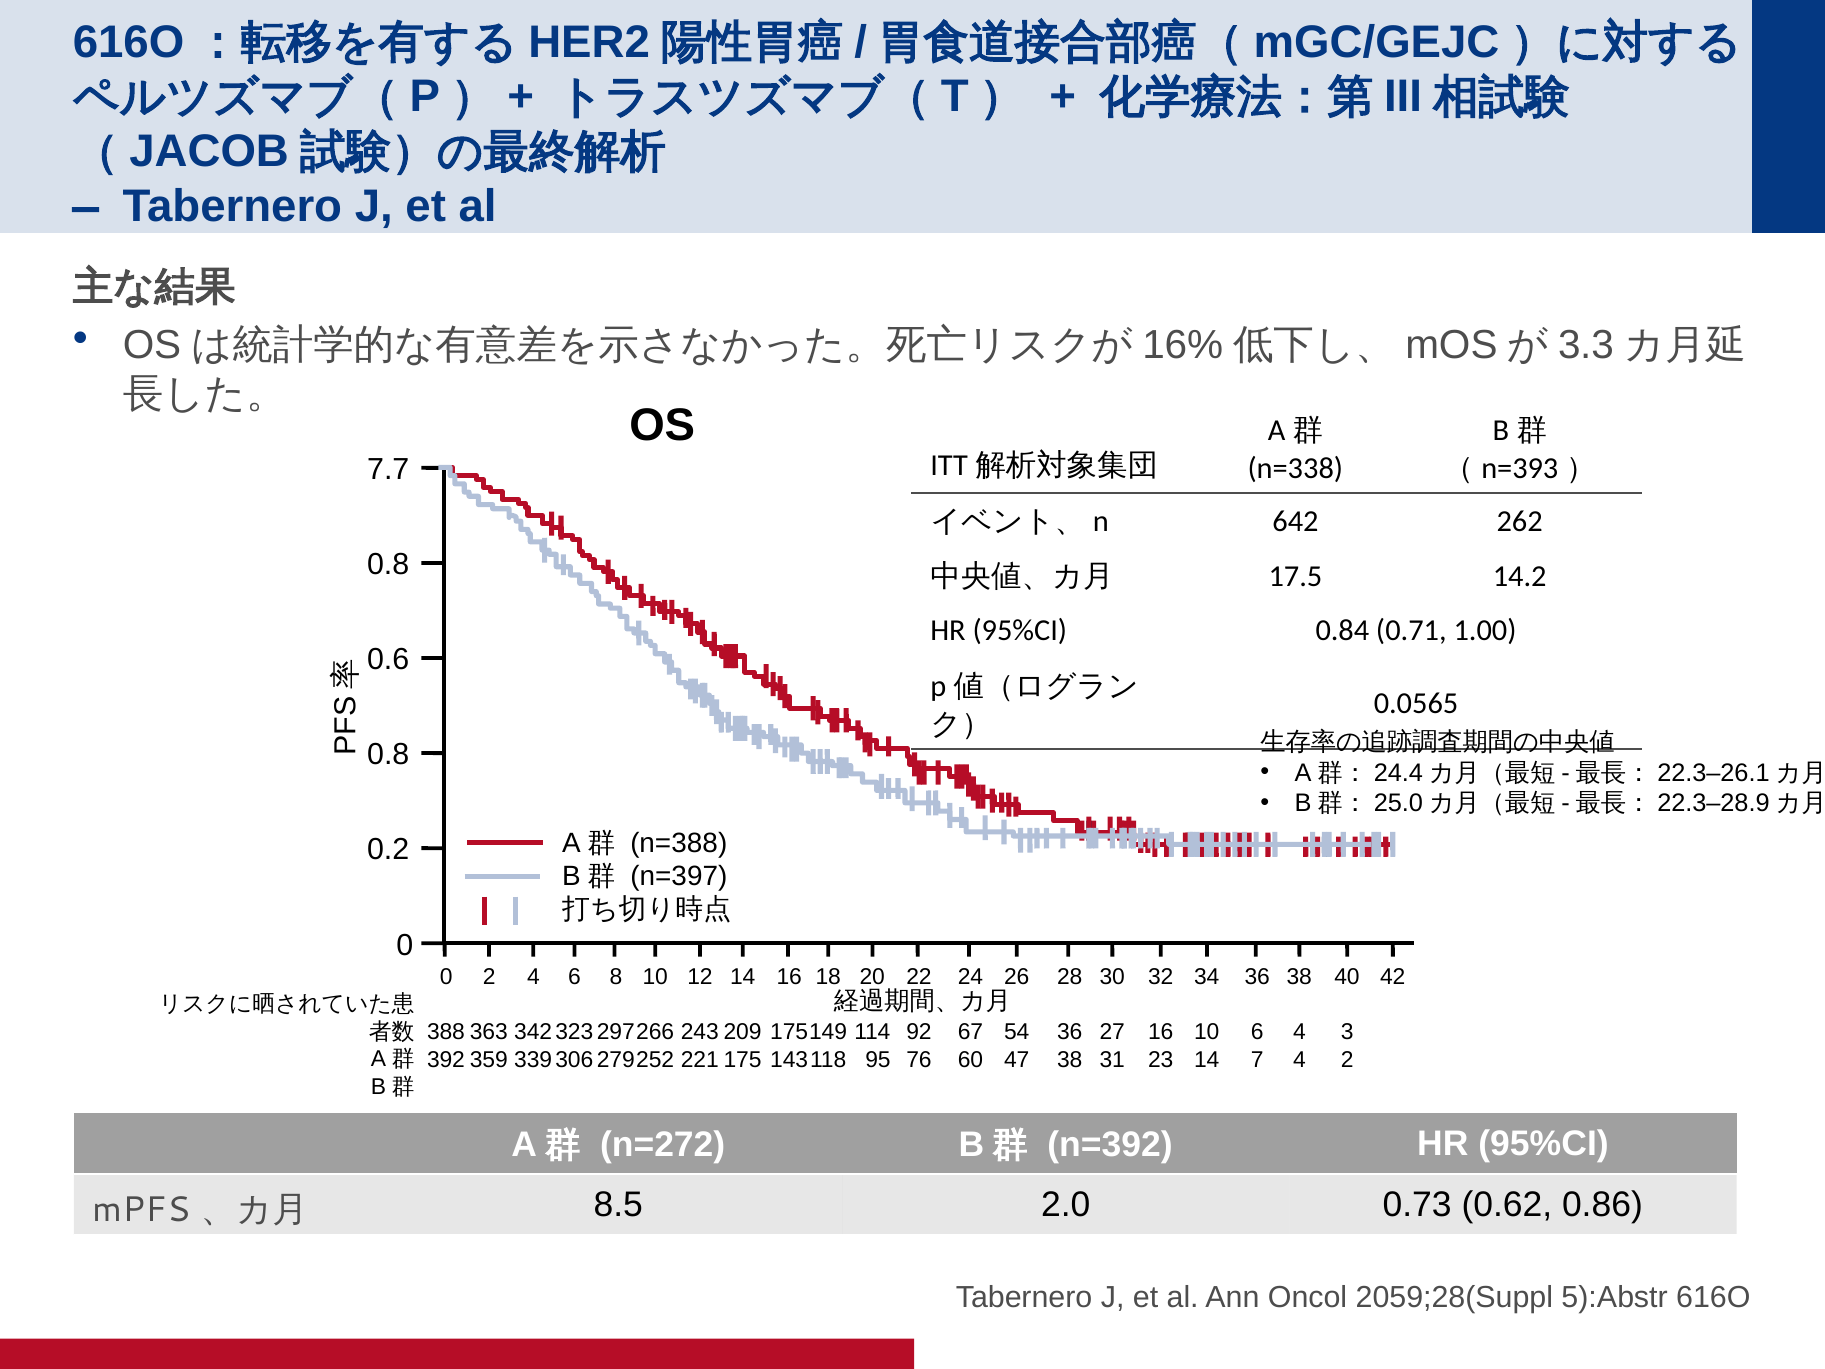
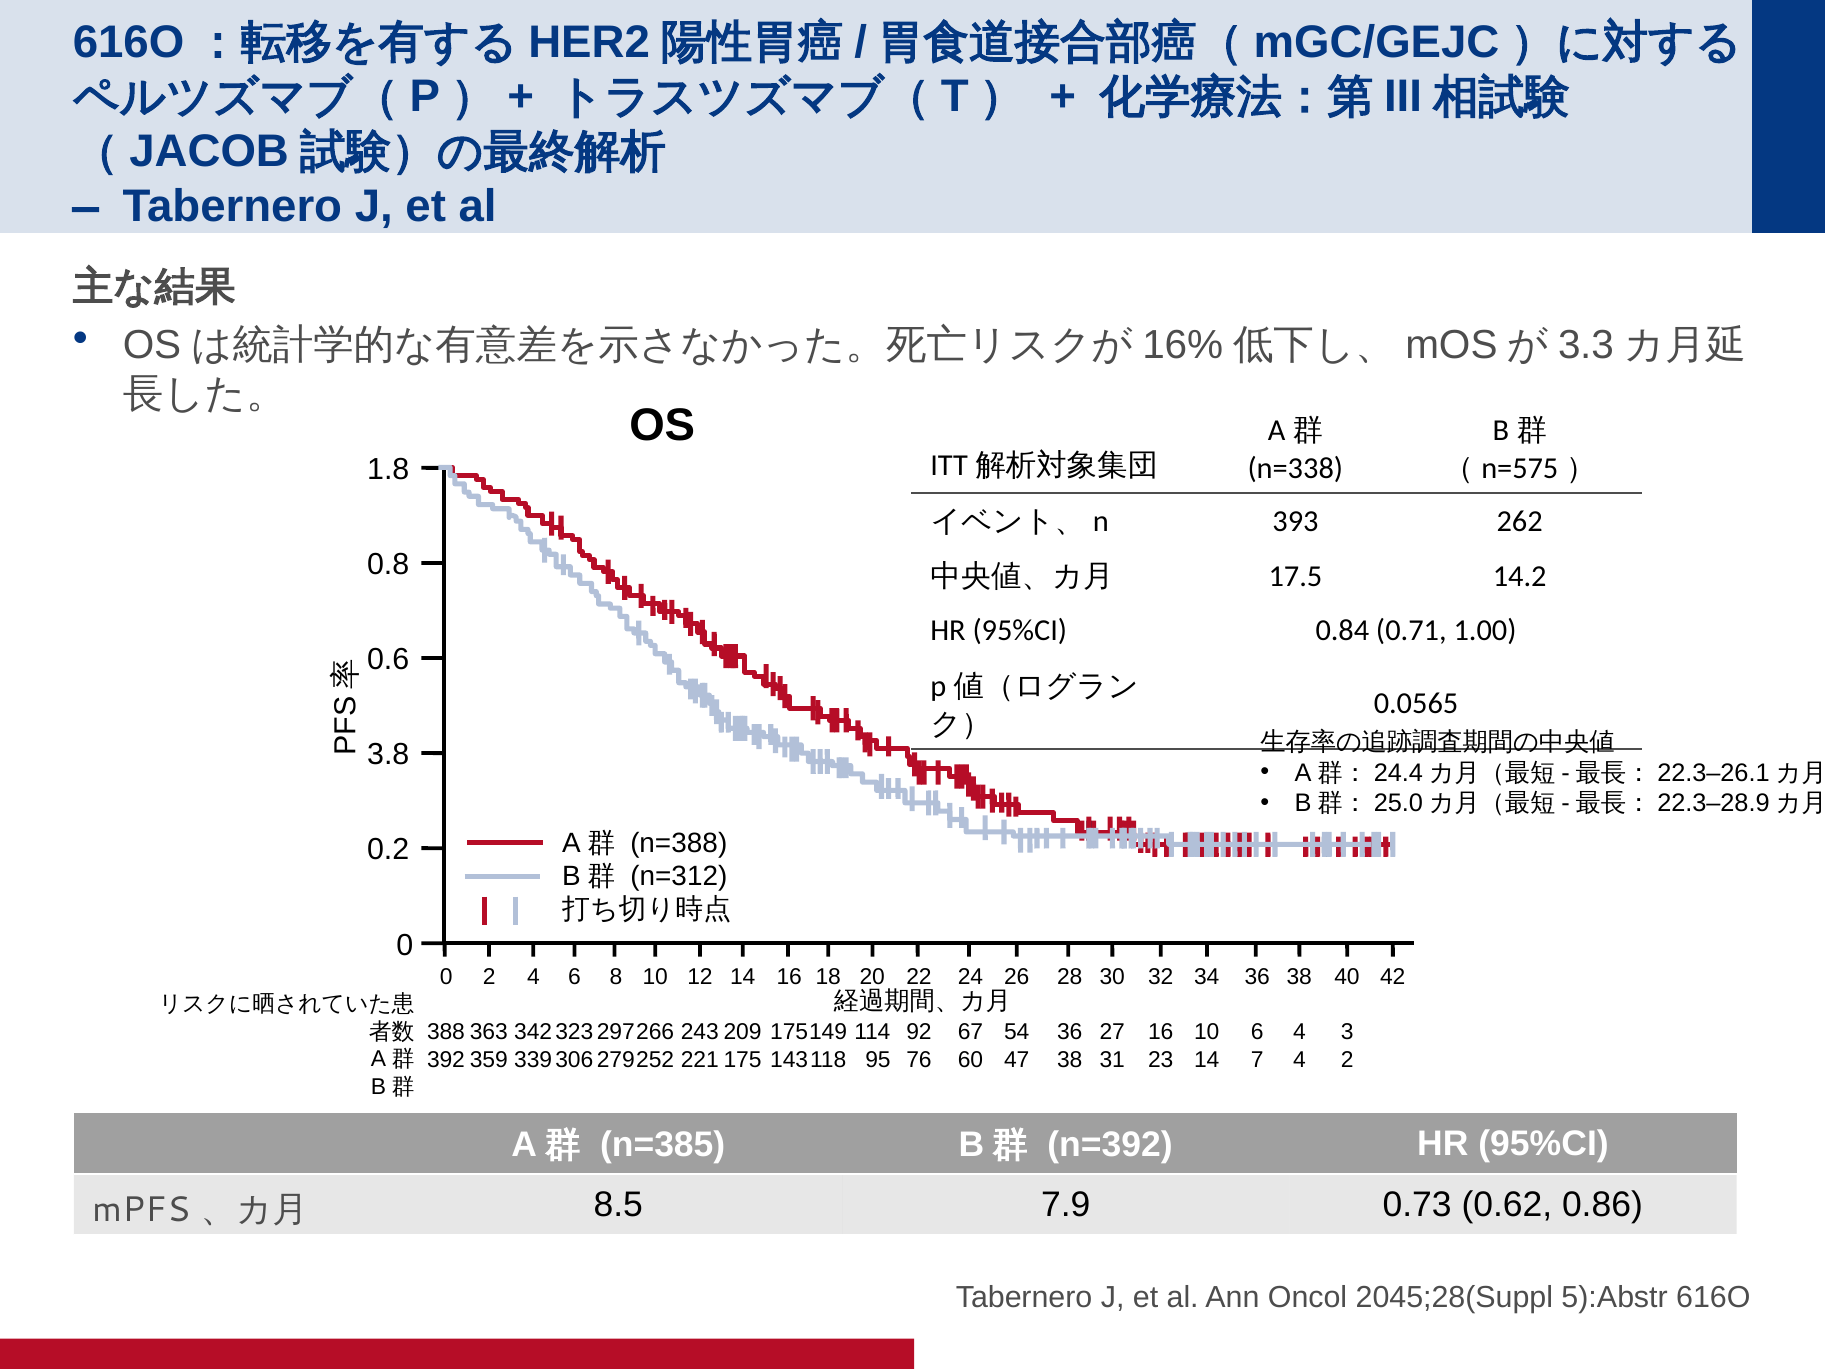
7.7: 7.7 -> 1.8 (388, 469)
n=393: n=393 -> n=575 (1520, 468)
642: 642 -> 393 (1295, 521)
0.8: 0.8 -> 3.8 (388, 755)
n=397: n=397 -> n=312 (679, 876)
n=272: n=272 -> n=385 (663, 1145)
2.0: 2.0 -> 7.9 (1066, 1205)
2059;28(Suppl: 2059;28(Suppl -> 2045;28(Suppl (1454, 1298)
